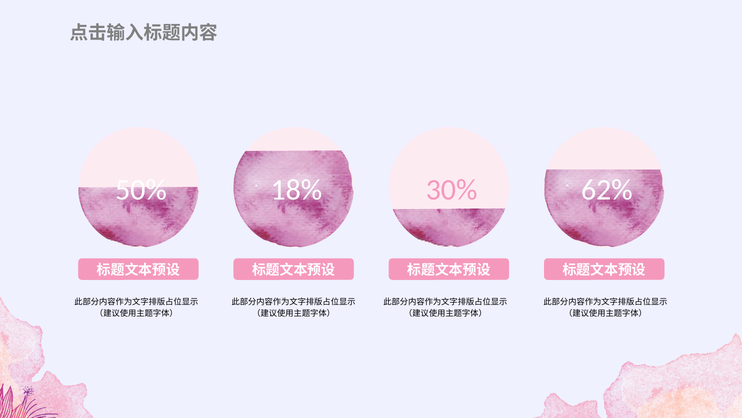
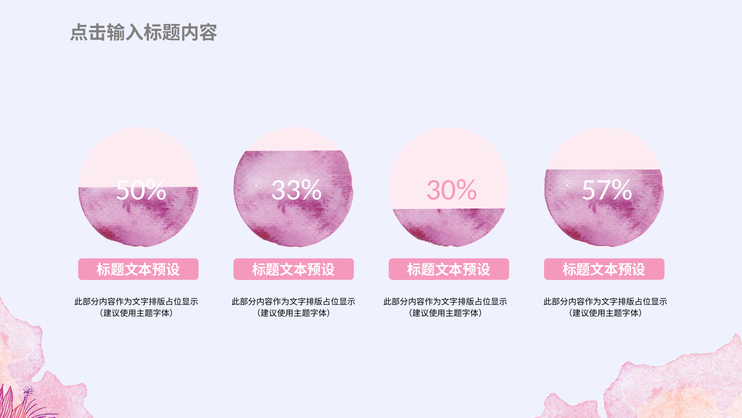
18%: 18% -> 33% (296, 190)
62%: 62% -> 57% (607, 190)
